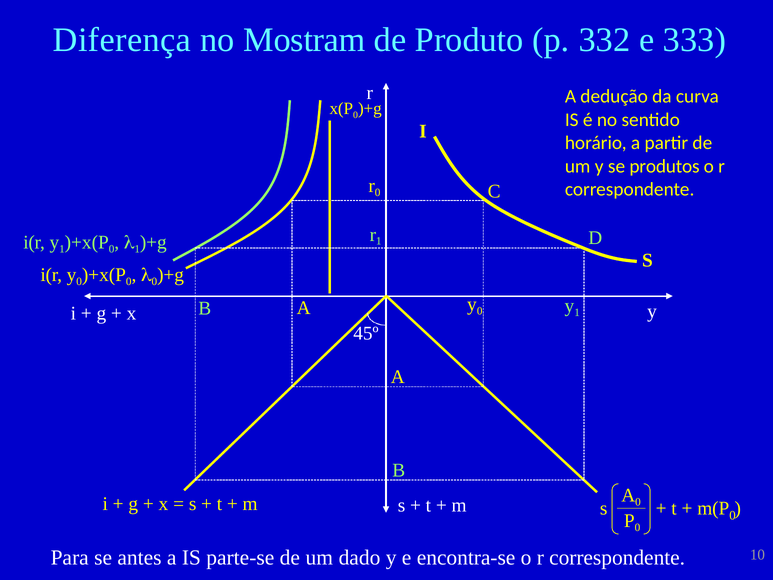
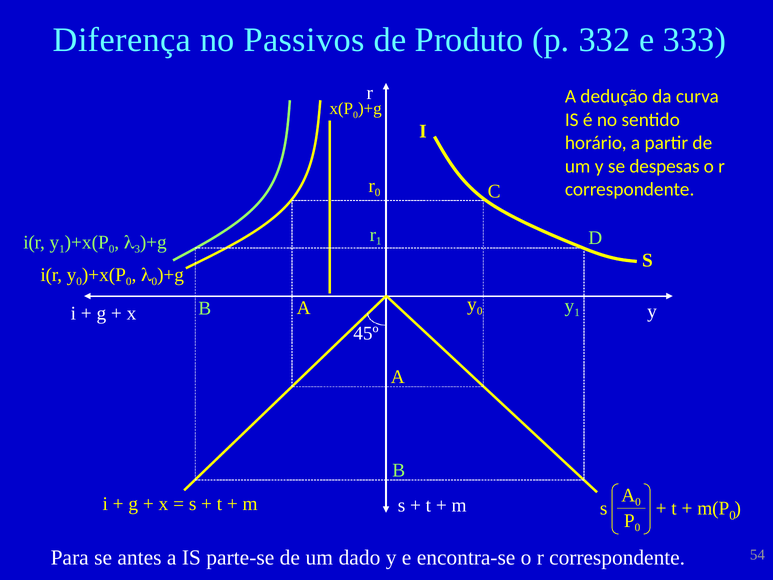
Mostram: Mostram -> Passivos (304, 40)
produtos: produtos -> despesas (664, 166)
1: 1 -> 3 (137, 249)
10: 10 -> 54 (757, 554)
